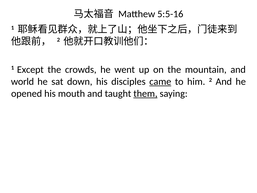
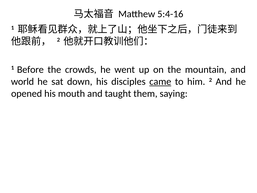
5:5-16: 5:5-16 -> 5:4-16 (170, 14)
Except: Except -> Before (30, 69)
them underline: present -> none (145, 93)
